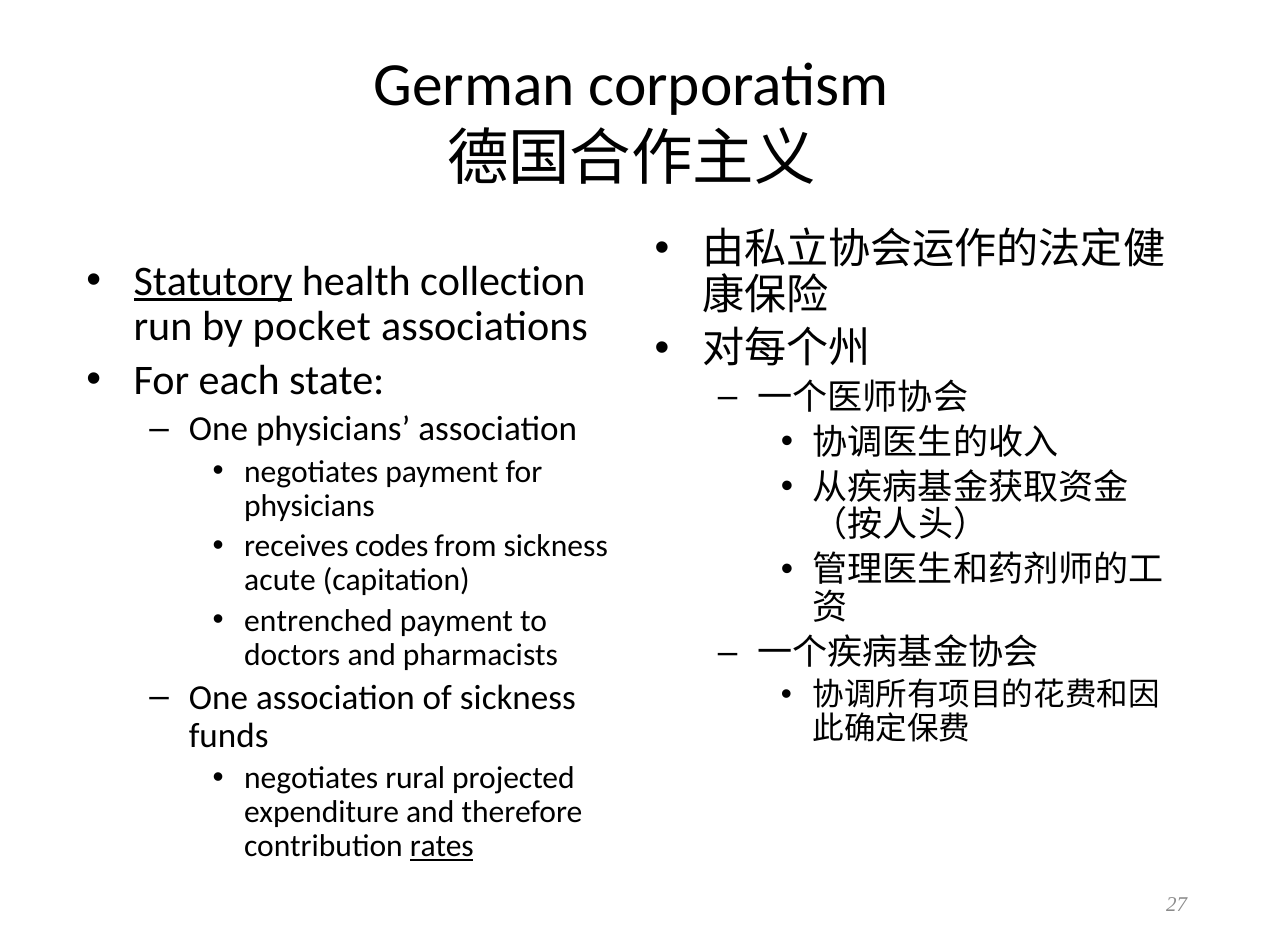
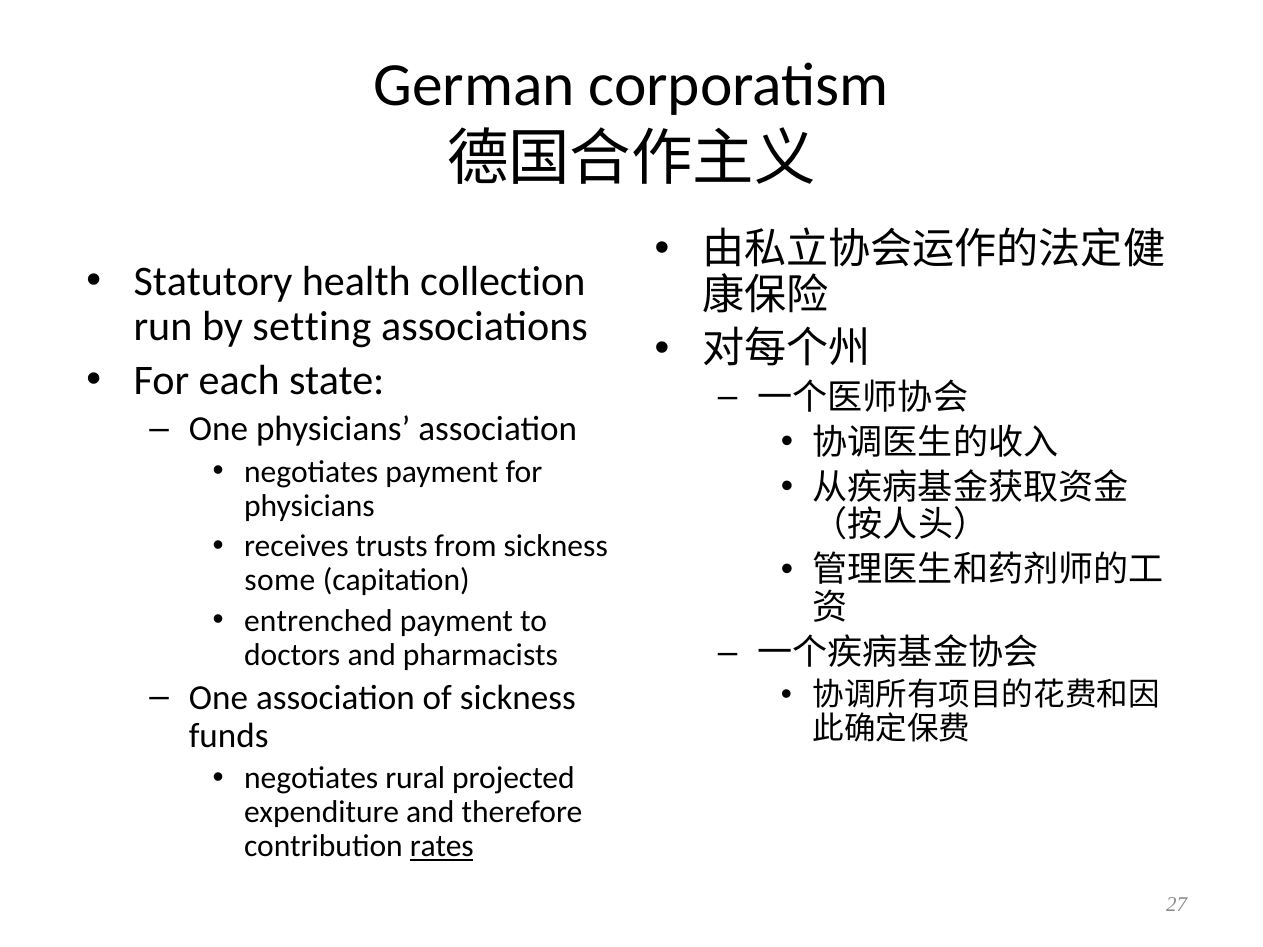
Statutory underline: present -> none (213, 281)
pocket: pocket -> setting (312, 327)
codes: codes -> trusts (392, 546)
acute: acute -> some (280, 580)
